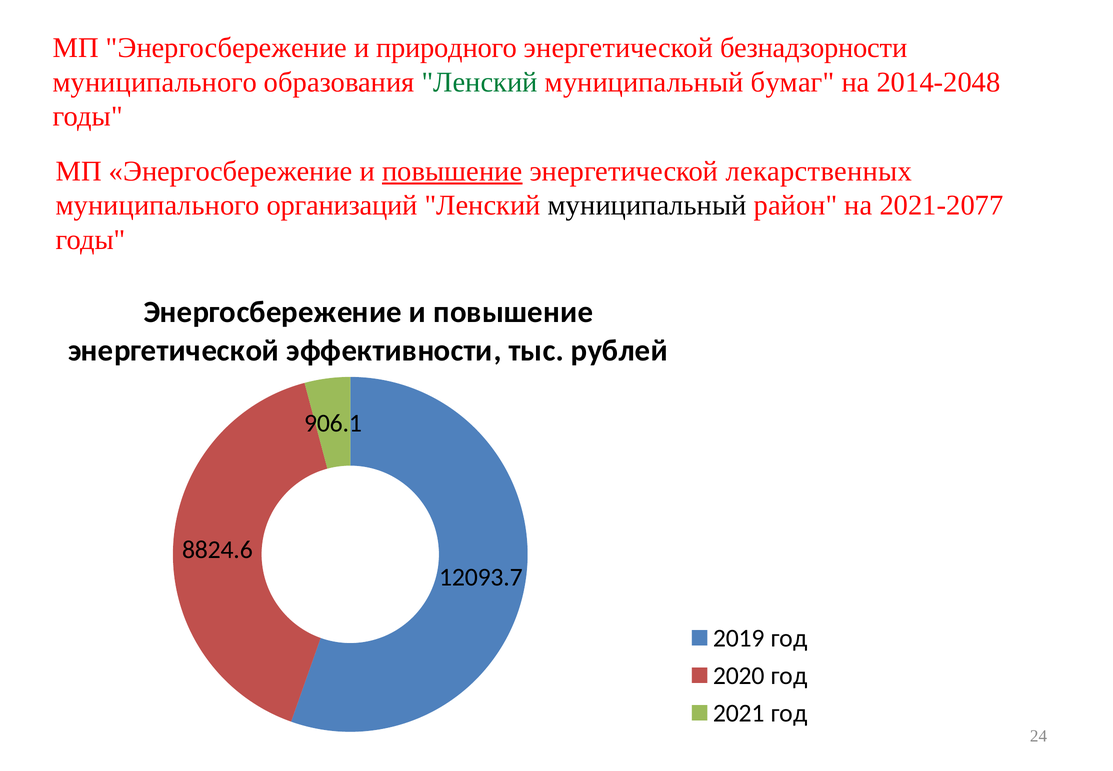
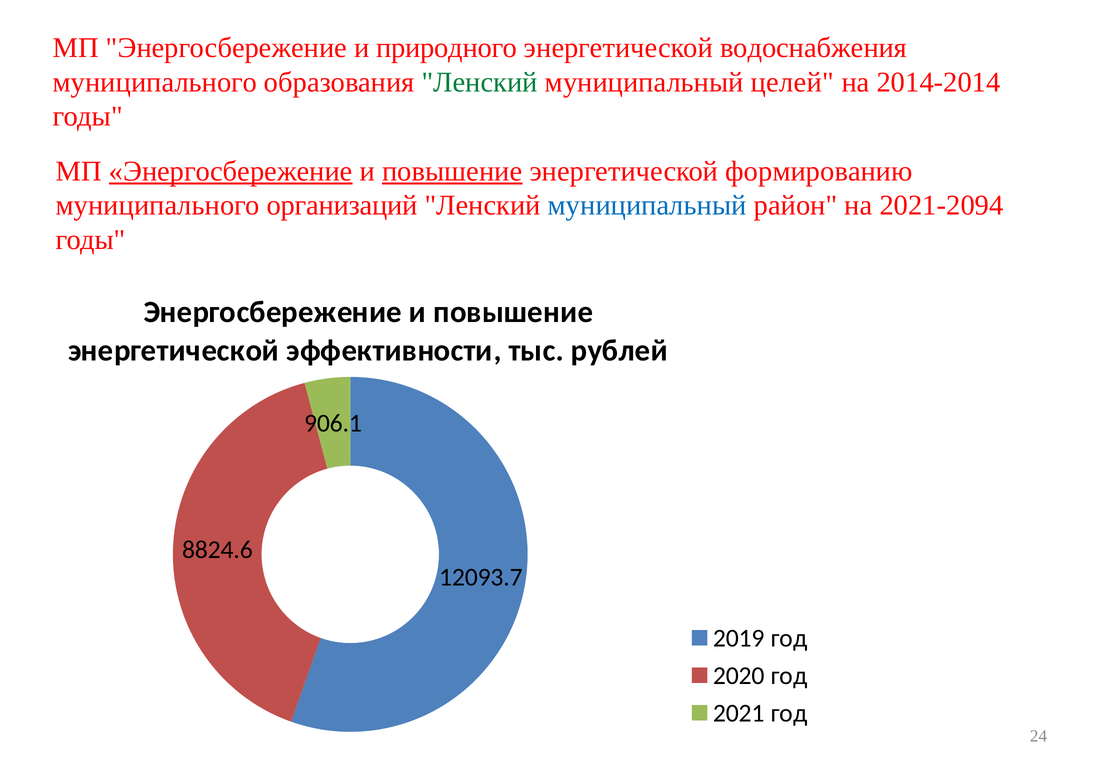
безнадзорности: безнадзорности -> водоснабжения (814, 48)
бумаг: бумаг -> целей (793, 82)
2014-2048: 2014-2048 -> 2014-2014 (939, 82)
Энергосбережение underline: none -> present (231, 171)
лекарственных: лекарственных -> формированию (819, 171)
муниципальный colour: black -> blue (647, 205)
2021-2077: 2021-2077 -> 2021-2094 (941, 205)
